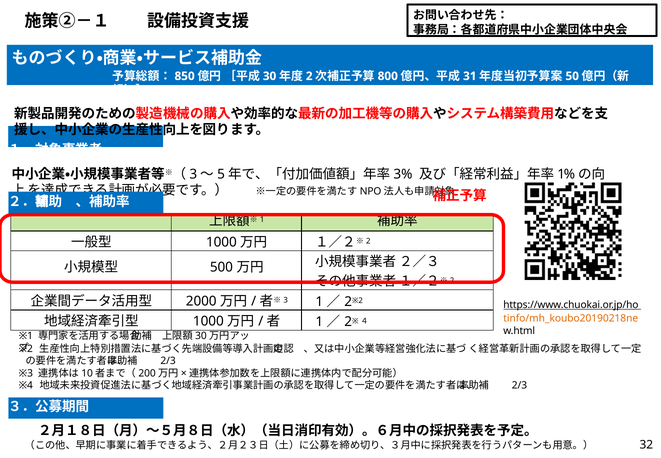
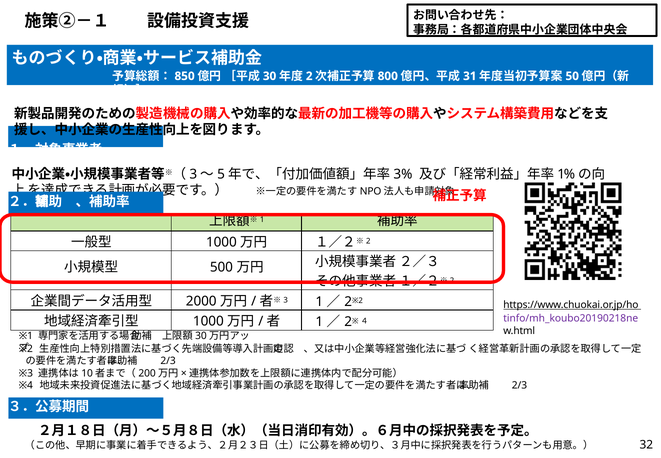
tinfo/mh_koubo20190218ne colour: orange -> purple (571, 318)
